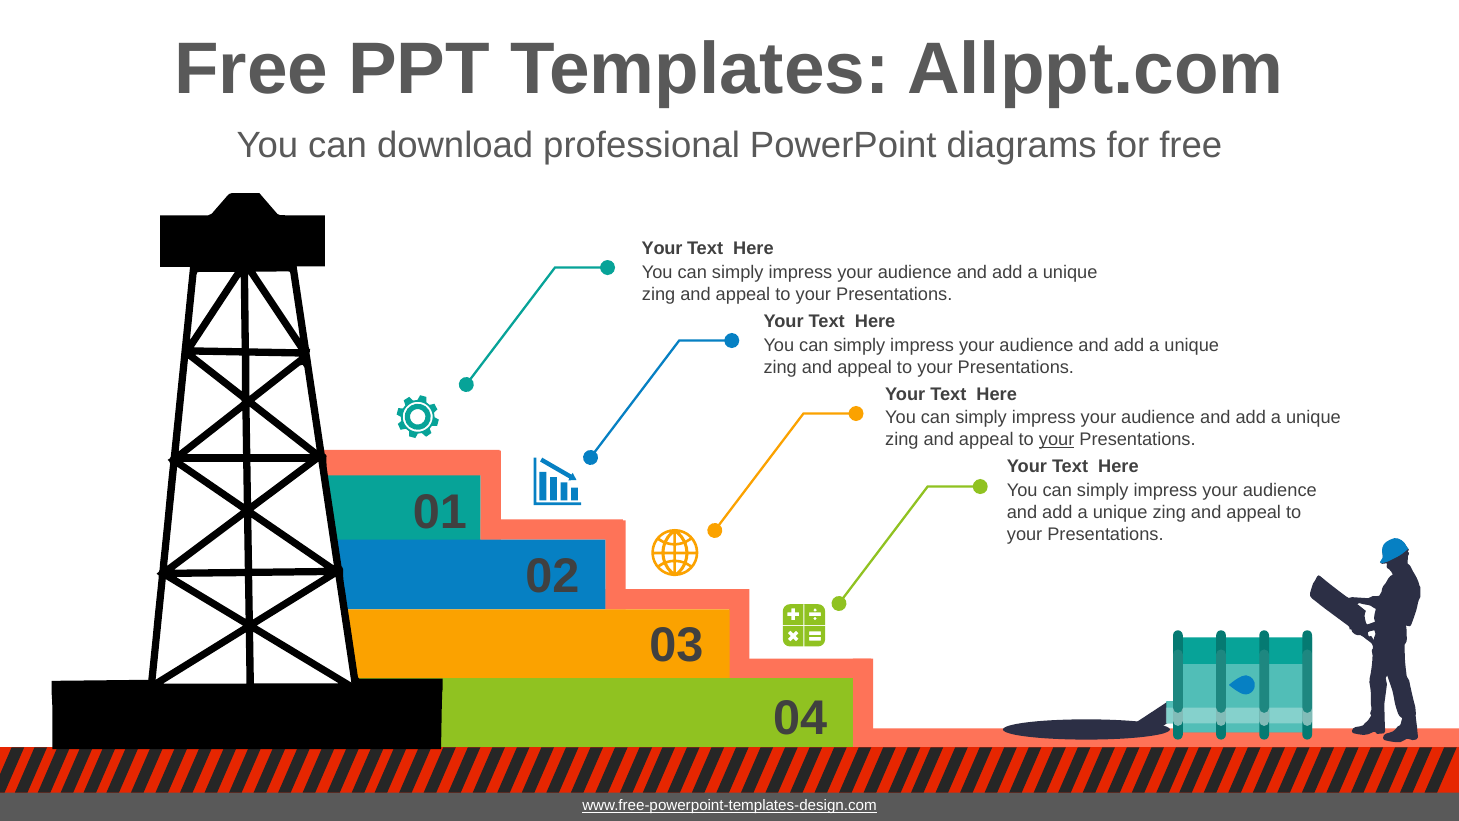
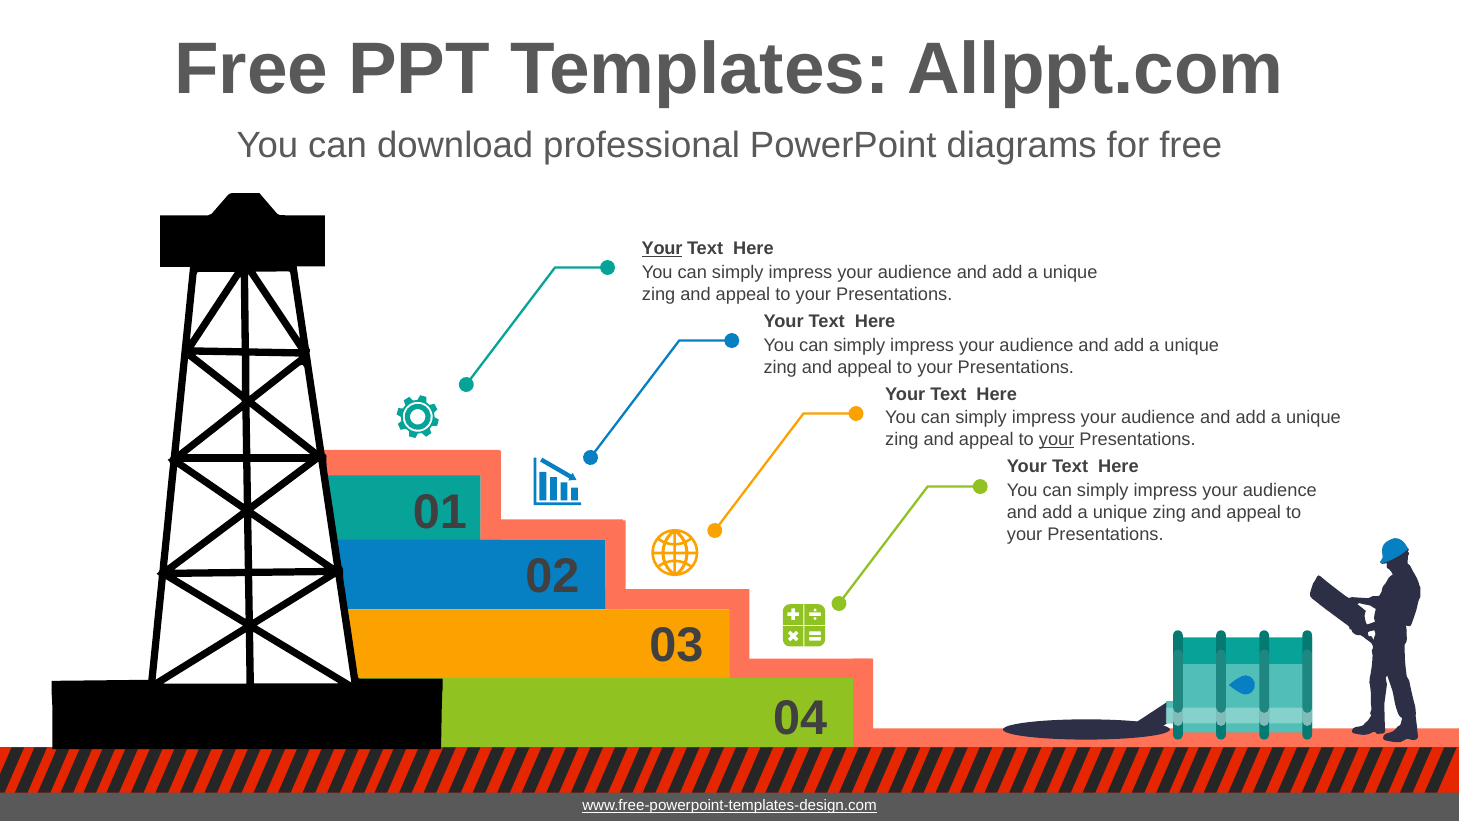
Your underline: none -> present (662, 249)
